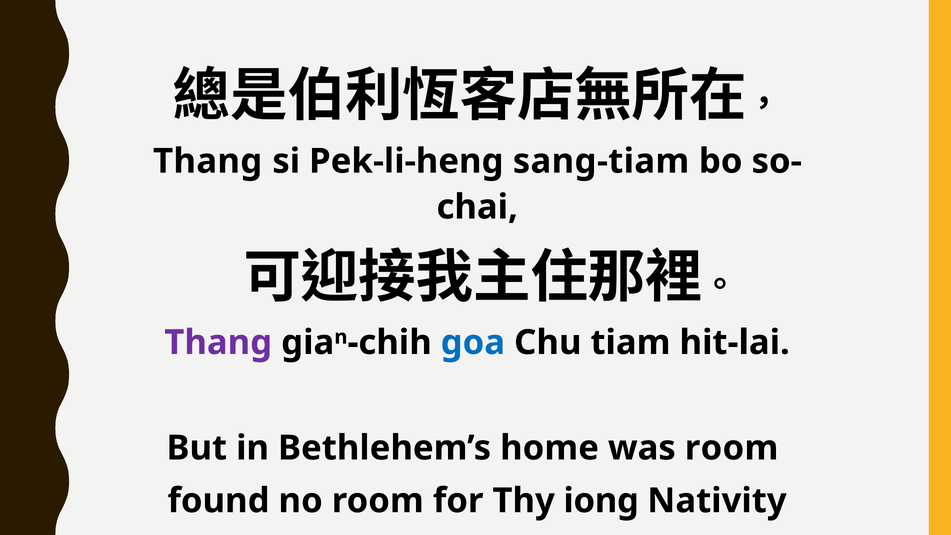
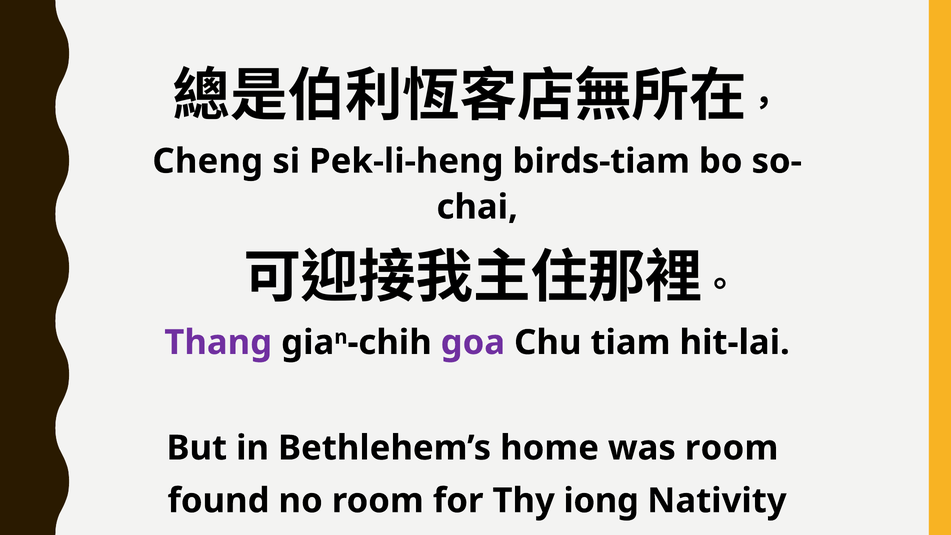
Thang: Thang -> Cheng (208, 161)
sang-tiam: sang-tiam -> birds-tiam (601, 161)
goa colour: blue -> purple (473, 343)
